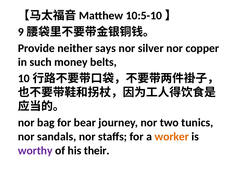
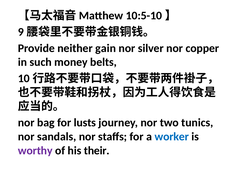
says: says -> gain (106, 48)
bear: bear -> lusts (85, 123)
worker colour: orange -> blue (172, 137)
